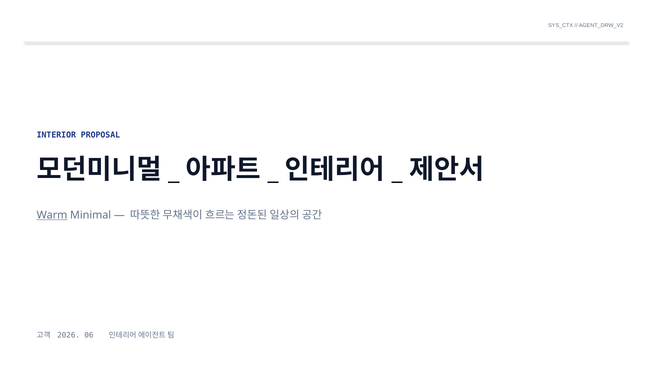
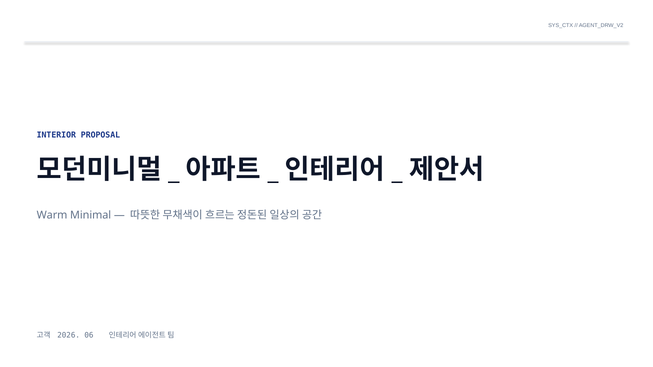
Warm underline: present -> none (52, 215)
